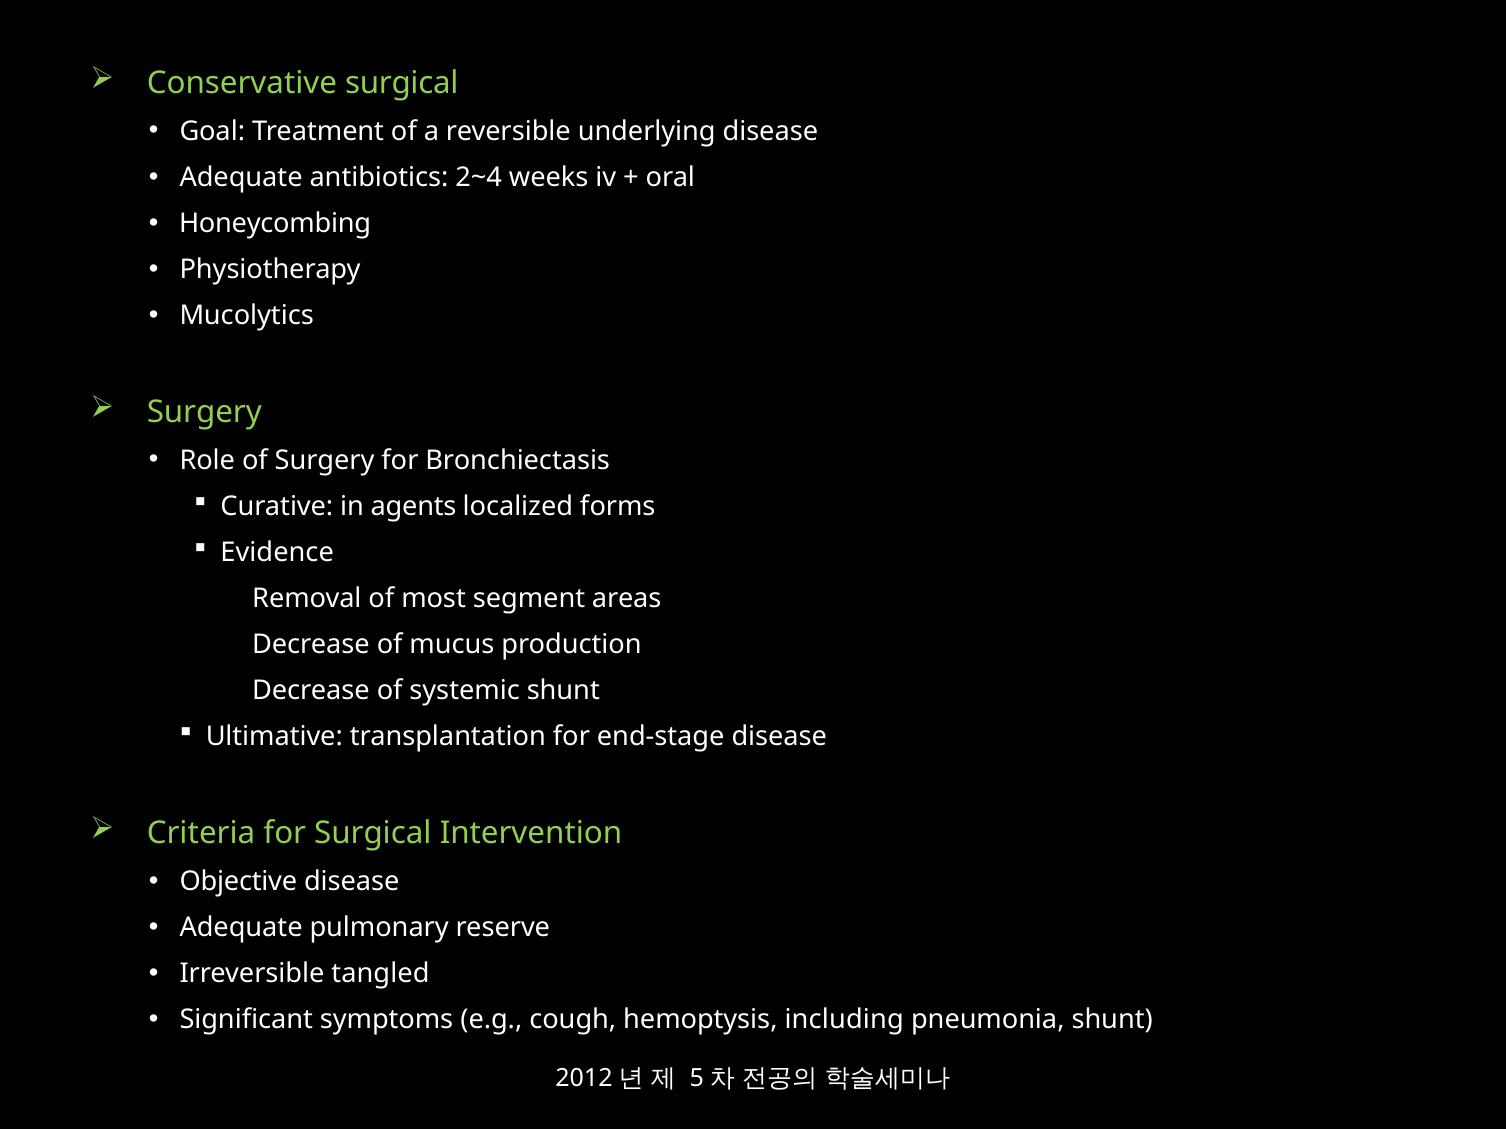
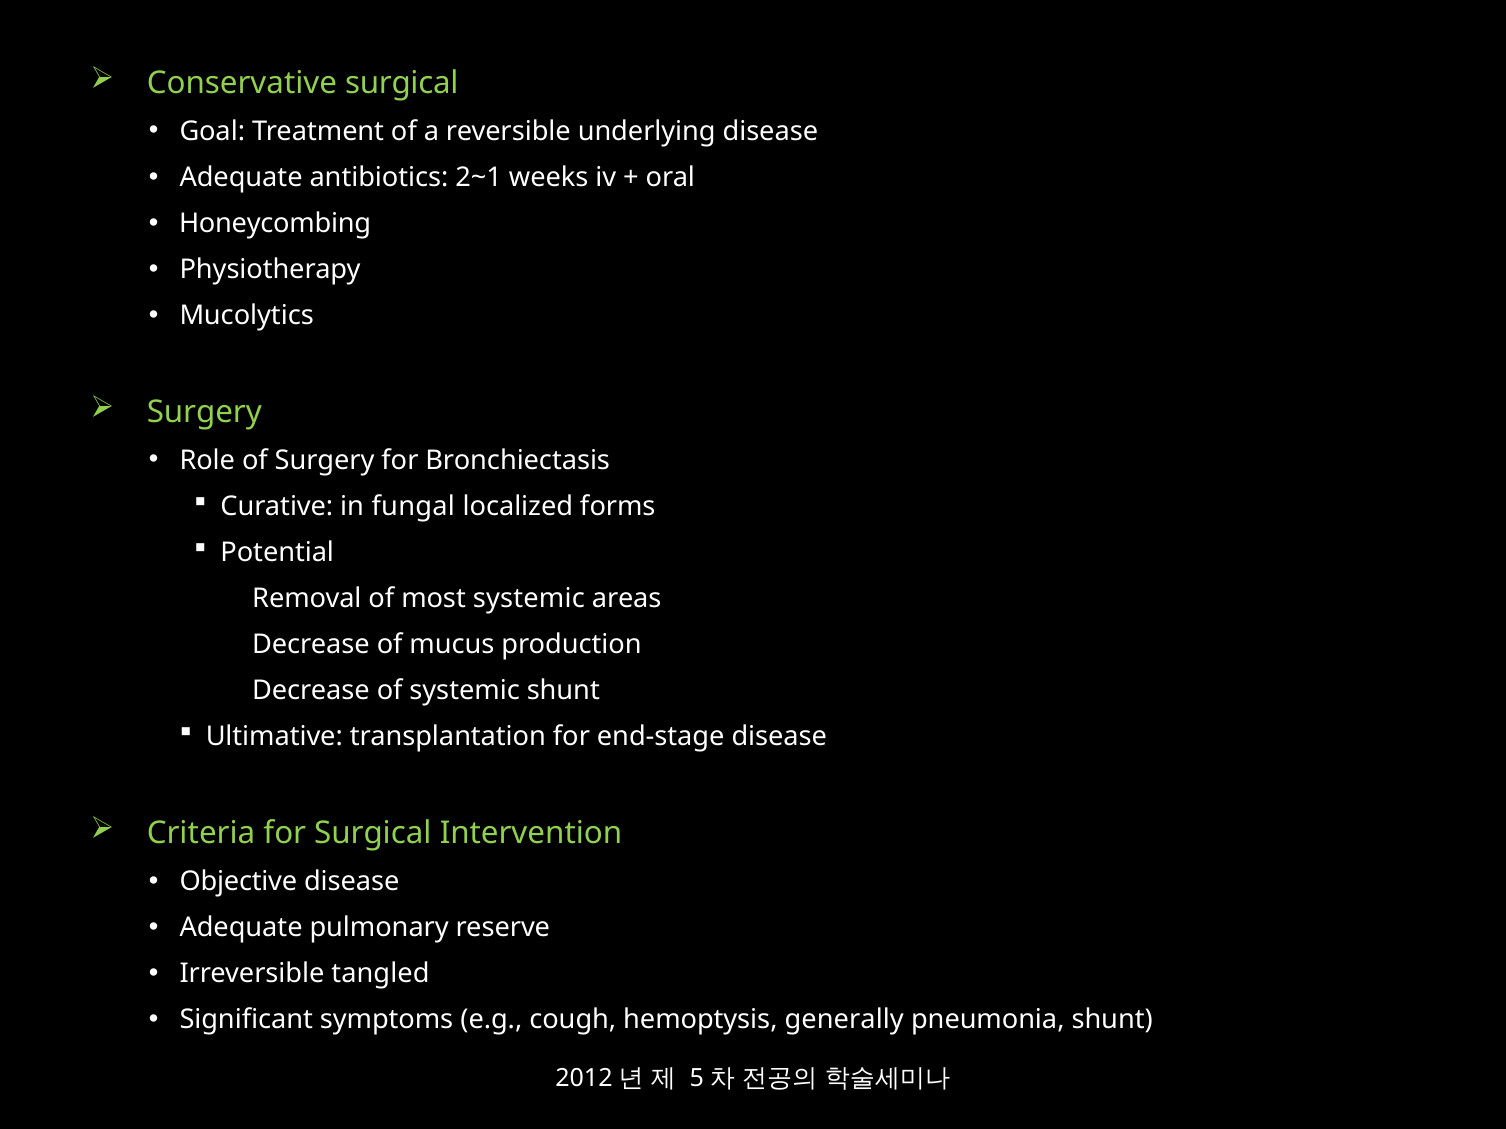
2~4: 2~4 -> 2~1 (479, 178)
agents: agents -> fungal (413, 507)
Evidence: Evidence -> Potential (277, 553)
most segment: segment -> systemic (529, 599)
including: including -> generally (844, 1020)
